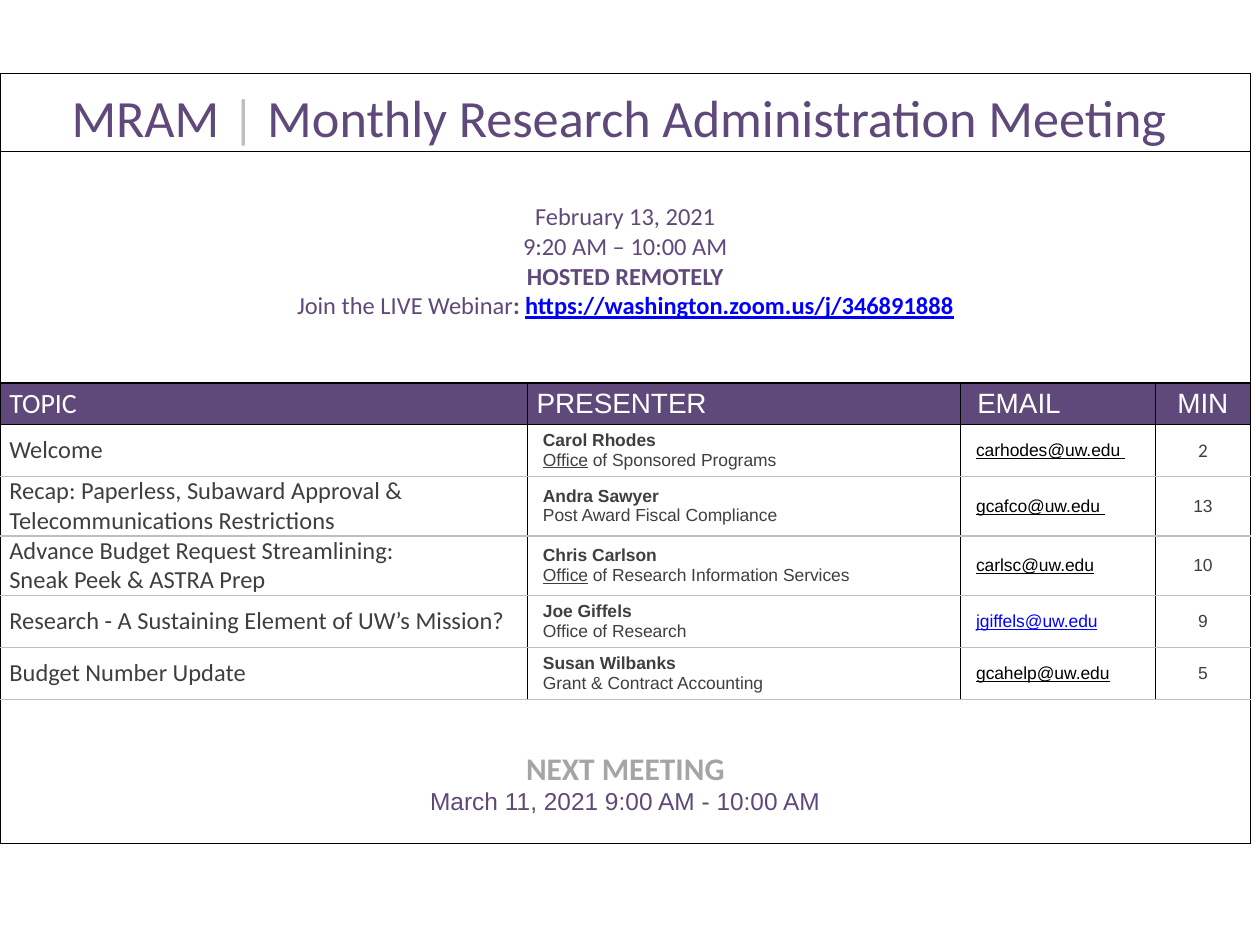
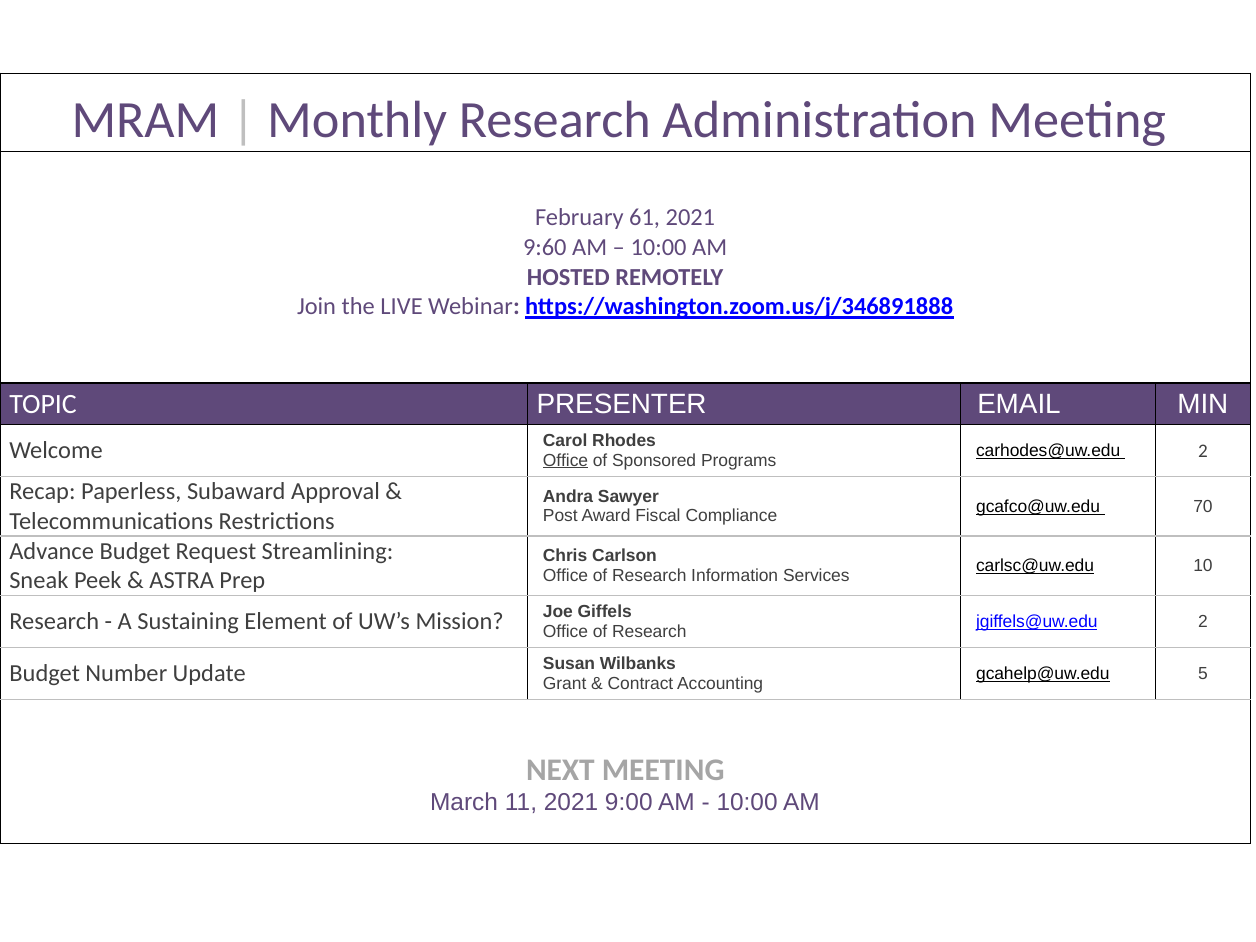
February 13: 13 -> 61 (645, 218)
9:20: 9:20 -> 9:60 (545, 247)
gcafco@uw.edu 13: 13 -> 70 (1203, 506)
Office underline: present -> none (566, 576)
jgiffels@uw.edu 9: 9 -> 2 (1203, 622)
